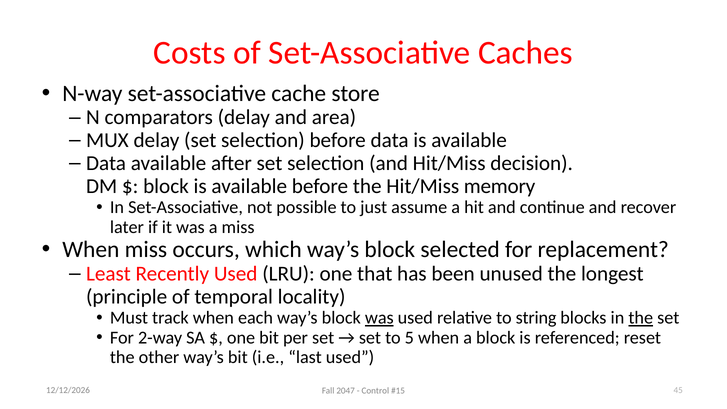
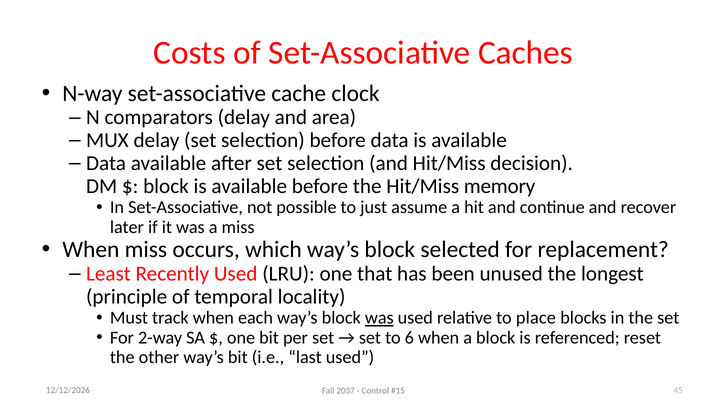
store: store -> clock (355, 93)
string: string -> place (536, 318)
the underline: present -> none (641, 318)
5: 5 -> 6 (409, 337)
2047: 2047 -> 2037 (346, 391)
